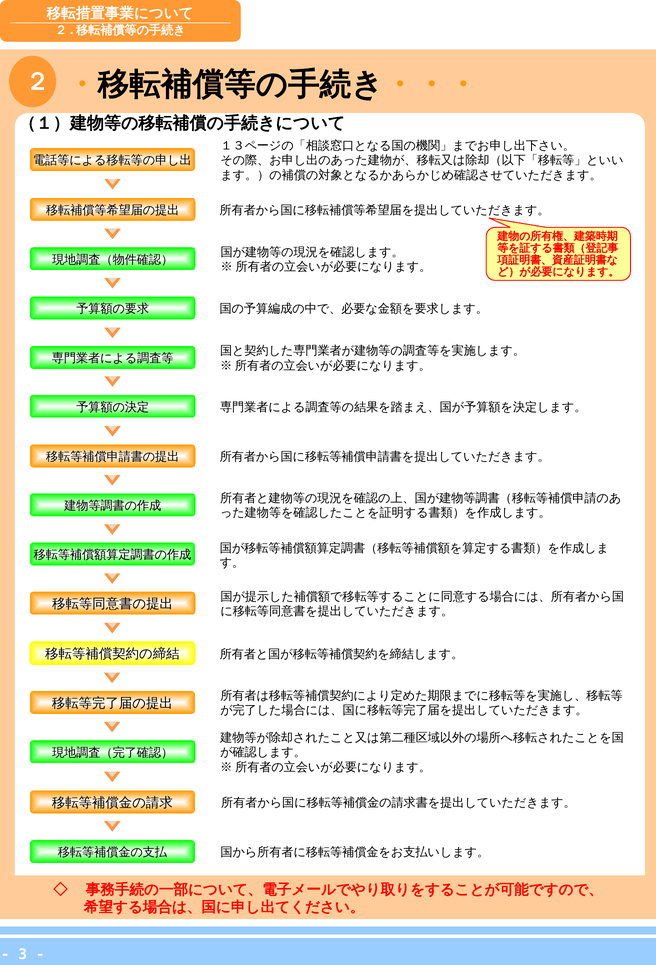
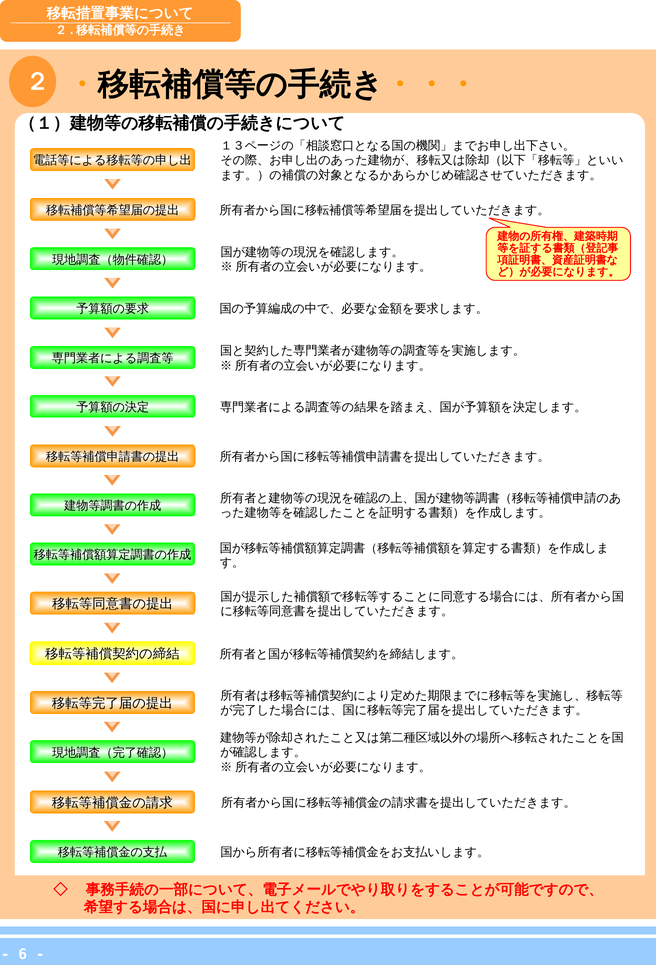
3: 3 -> 6 (23, 954)
